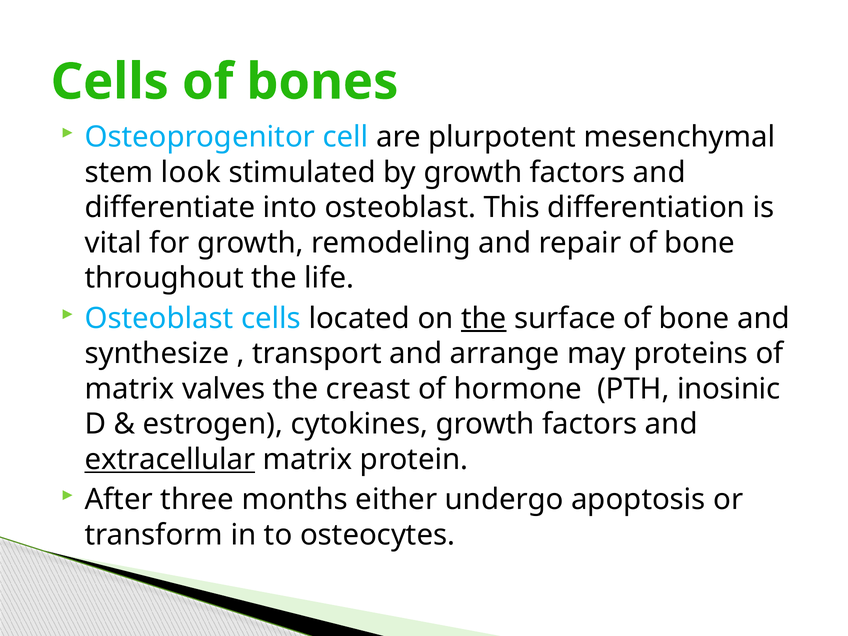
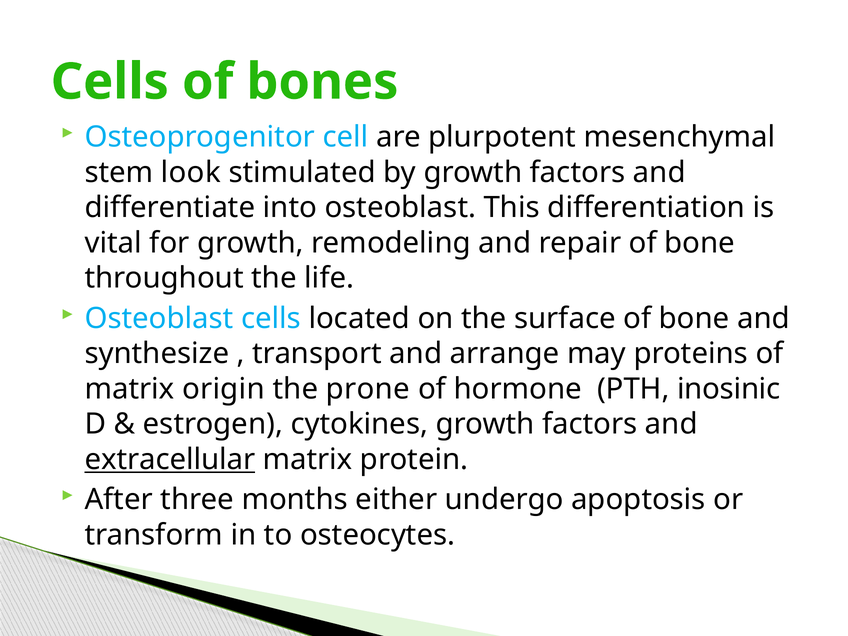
the underline: present -> none (484, 318)
valves: valves -> origin (223, 389)
creast: creast -> prone (368, 389)
